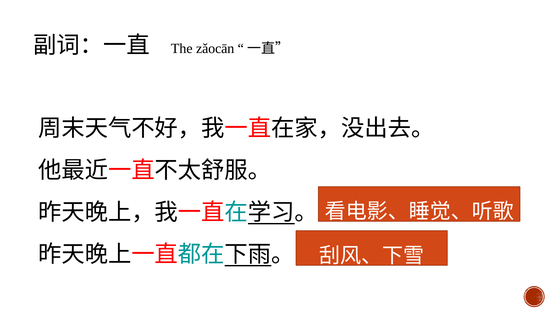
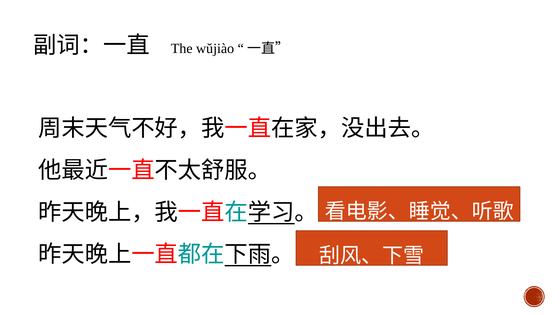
zǎocān: zǎocān -> wǔjiào (215, 49)
